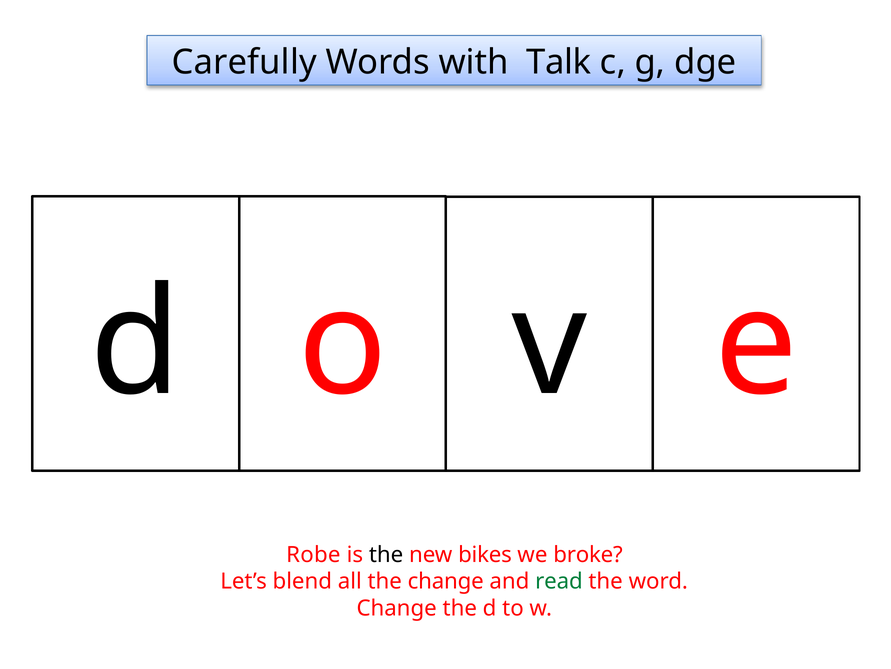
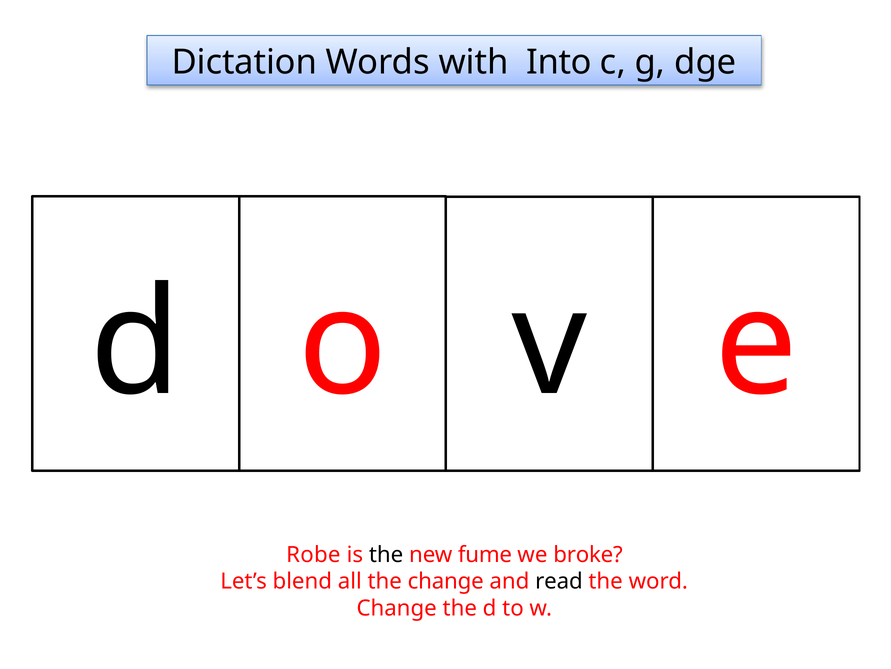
Carefully: Carefully -> Dictation (244, 62)
Talk: Talk -> Into (559, 62)
bikes: bikes -> fume (485, 554)
read colour: green -> black (559, 581)
